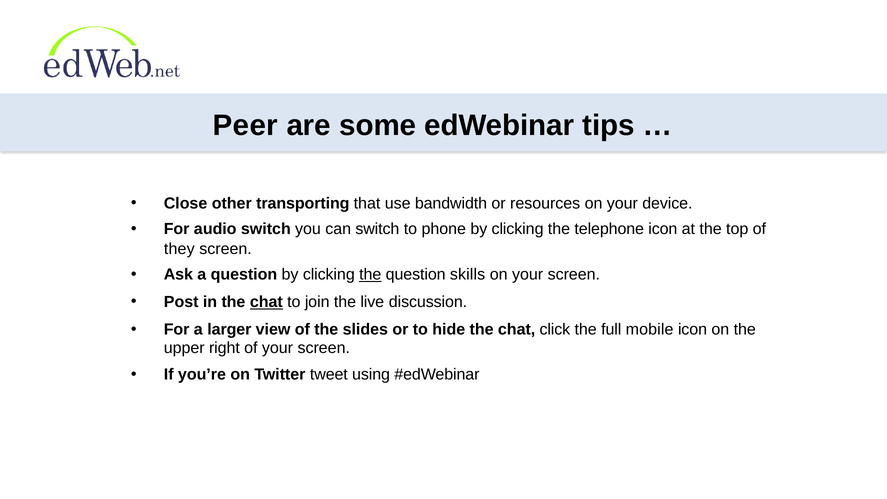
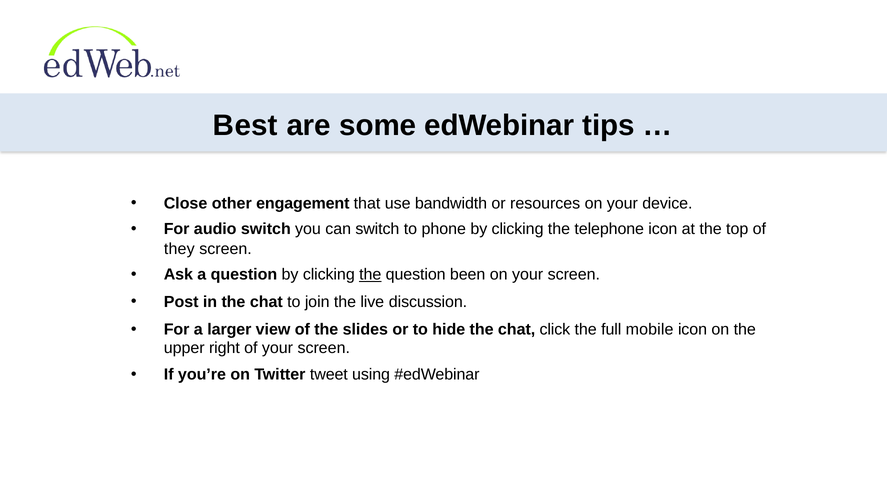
Peer: Peer -> Best (245, 125)
transporting: transporting -> engagement (303, 203)
skills: skills -> been (468, 275)
chat underline: present -> none (266, 302)
